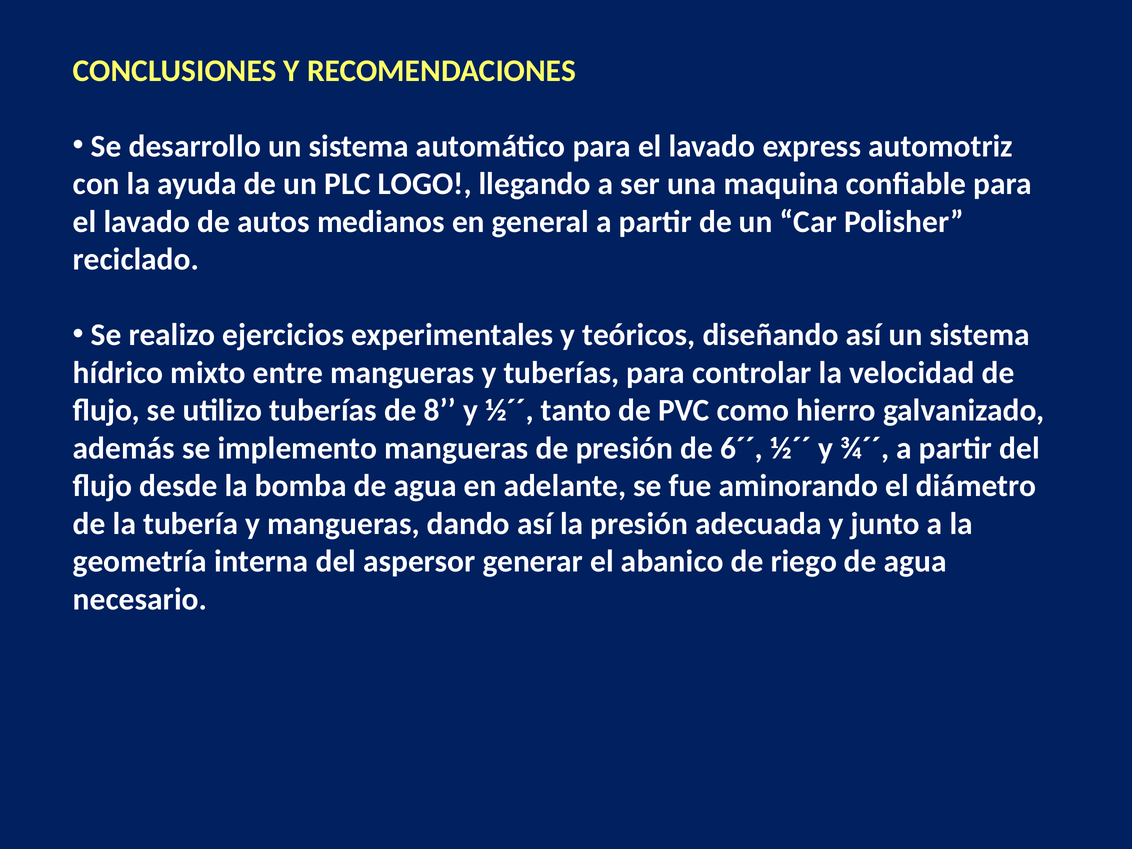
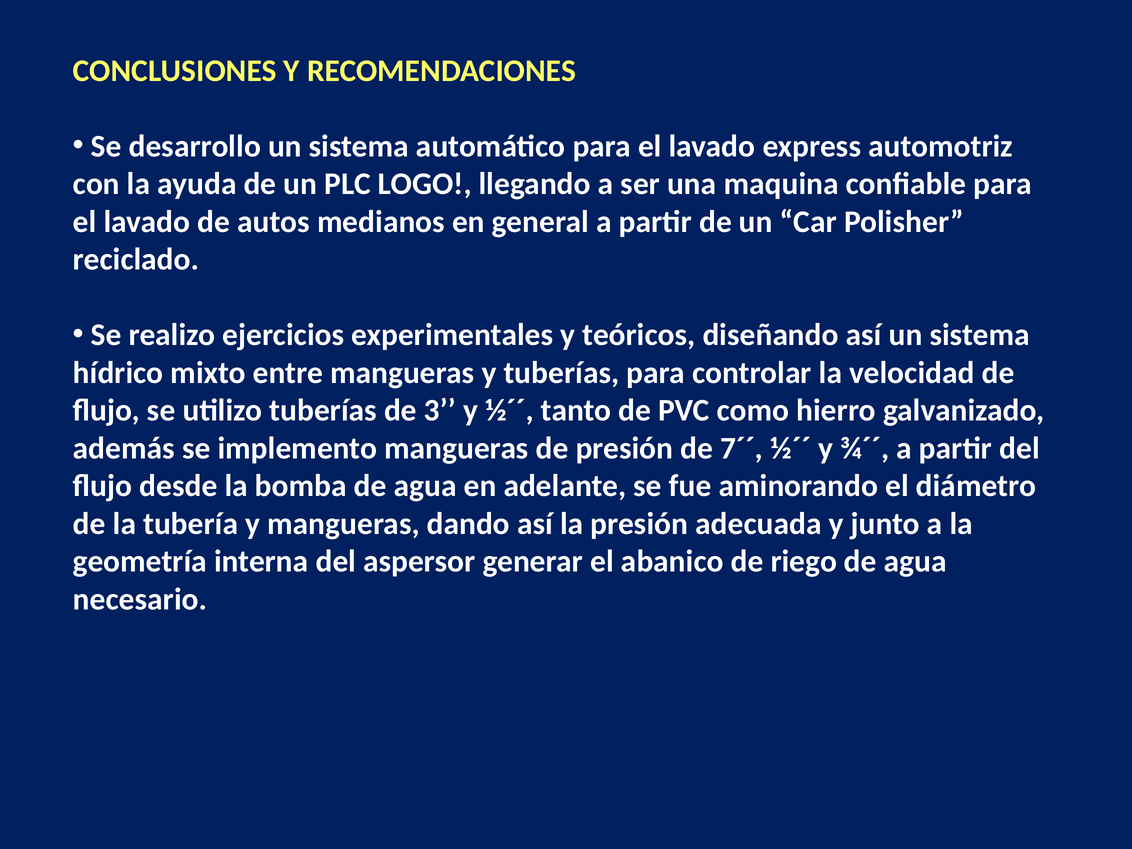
8: 8 -> 3 (440, 411)
6´´: 6´´ -> 7´´ (742, 448)
